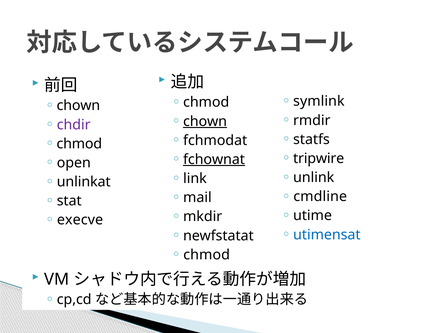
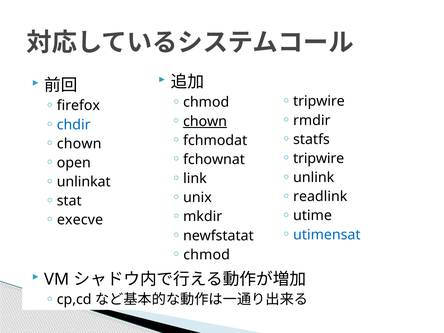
symlink: symlink -> tripwire (319, 101)
chown: chown -> firefox (78, 106)
chdir colour: purple -> blue (74, 125)
chmod: chmod -> chown (79, 144)
fchownat underline: present -> none (214, 159)
cmdline: cmdline -> readlink (320, 197)
mail: mail -> unix (197, 198)
